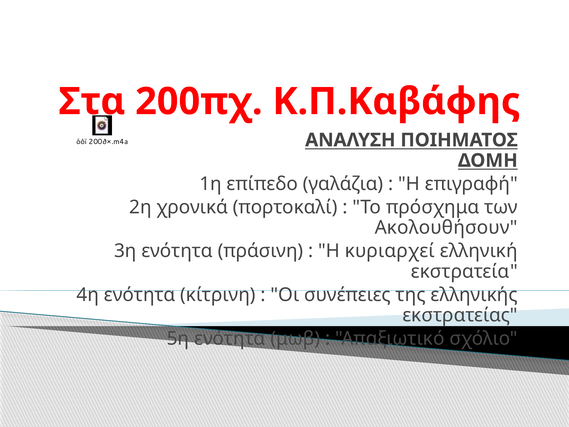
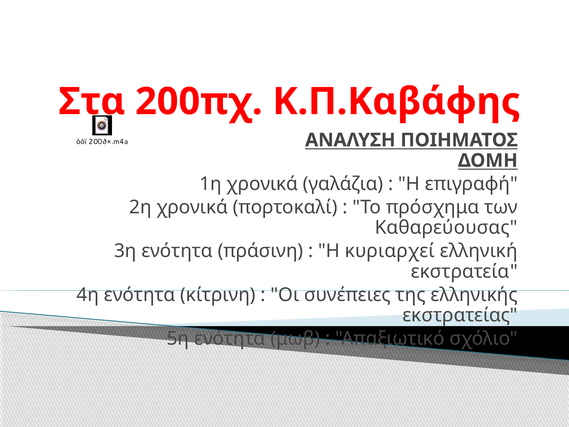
1η επίπεδο: επίπεδο -> χρονικά (262, 184)
Ακολουθήσουν: Ακολουθήσουν -> Καθαρεύουσας (446, 228)
